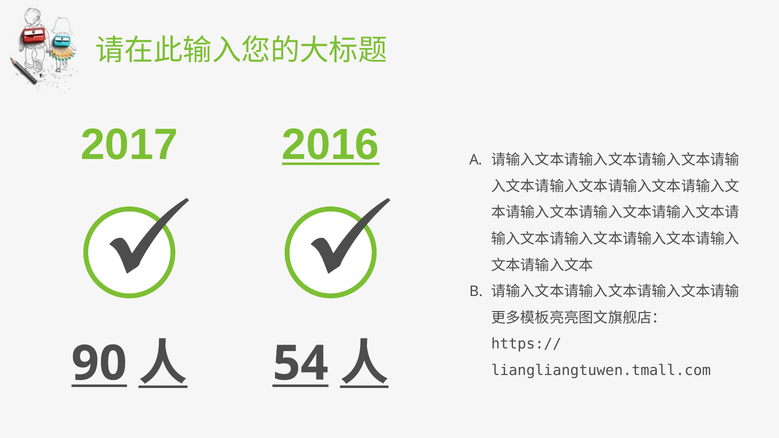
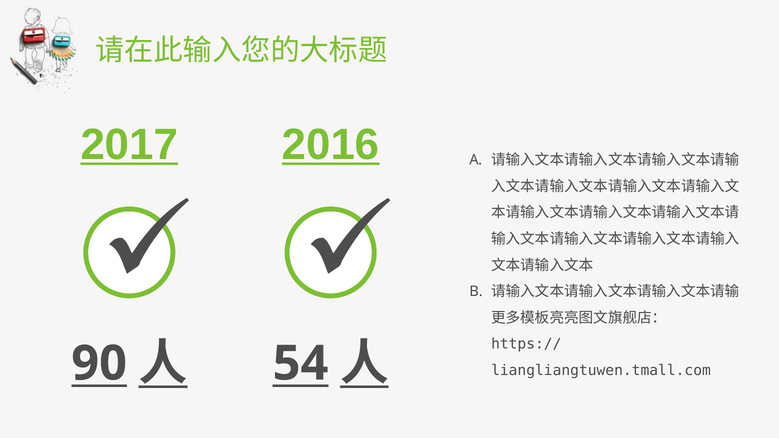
2017 underline: none -> present (129, 145)
